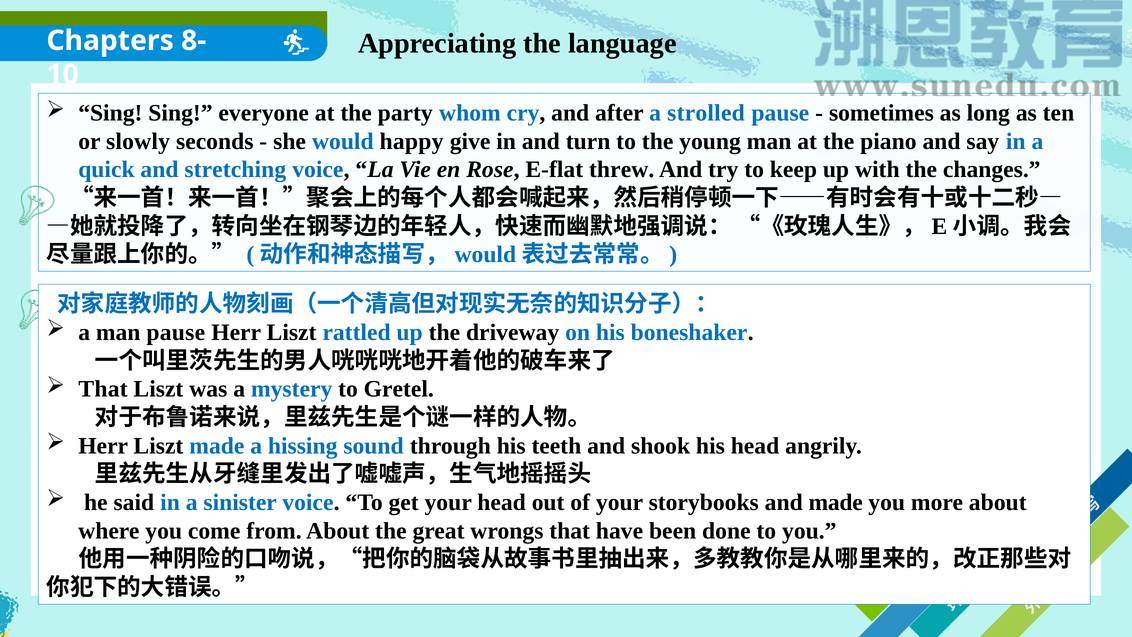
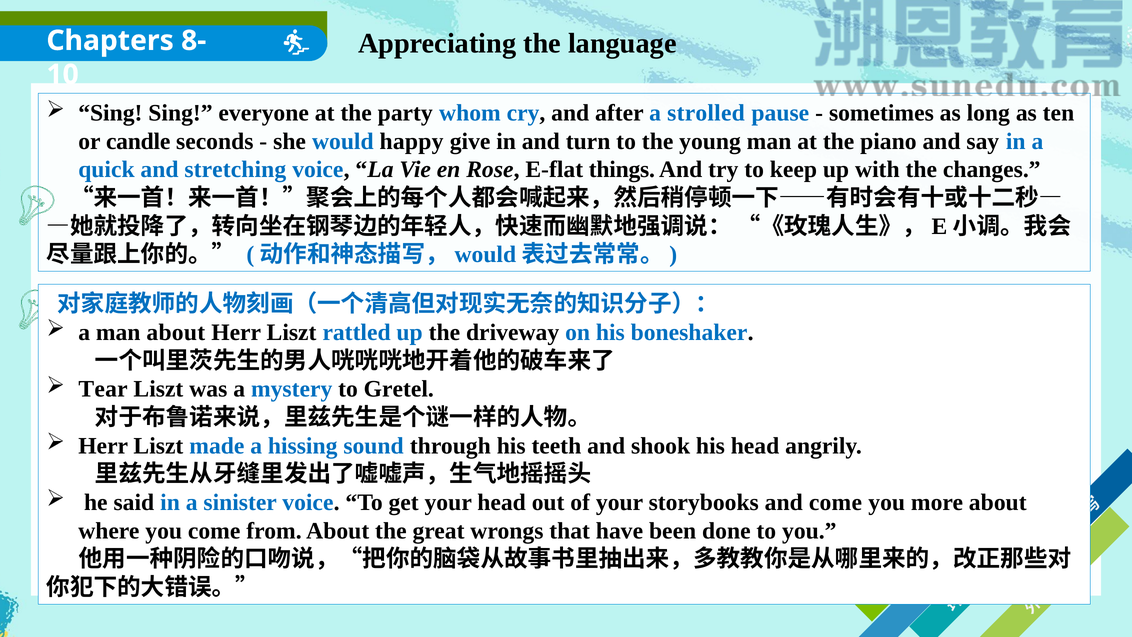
slowly: slowly -> candle (138, 141)
threw: threw -> things (622, 170)
man pause: pause -> about (176, 332)
That: That -> Tear (103, 389)
and made: made -> come (835, 502)
